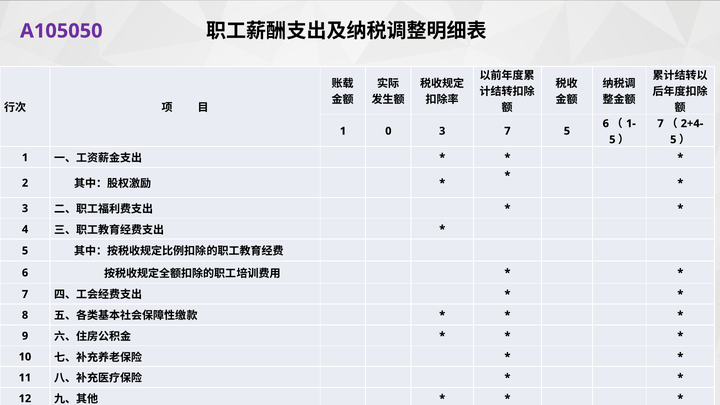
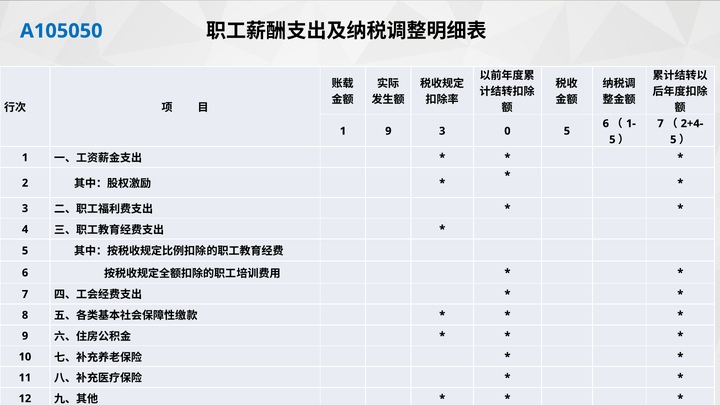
A105050 colour: purple -> blue (61, 31)
1 0: 0 -> 9 (388, 131)
3 7: 7 -> 0 (507, 131)
